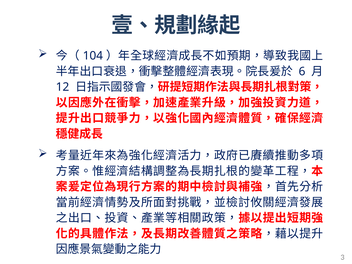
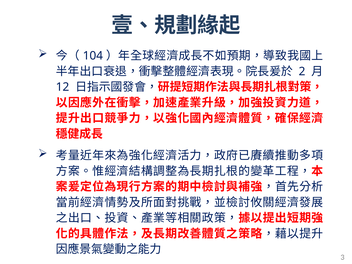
6: 6 -> 2 (302, 71)
